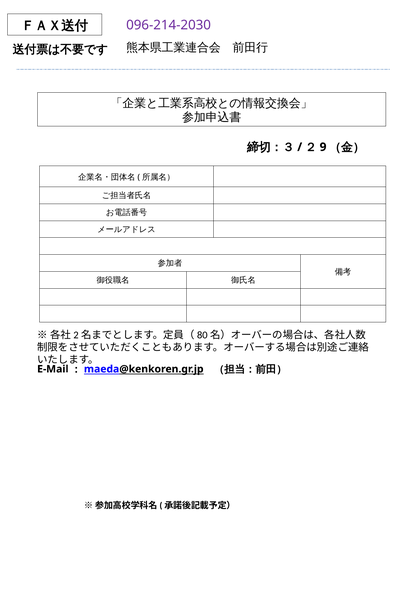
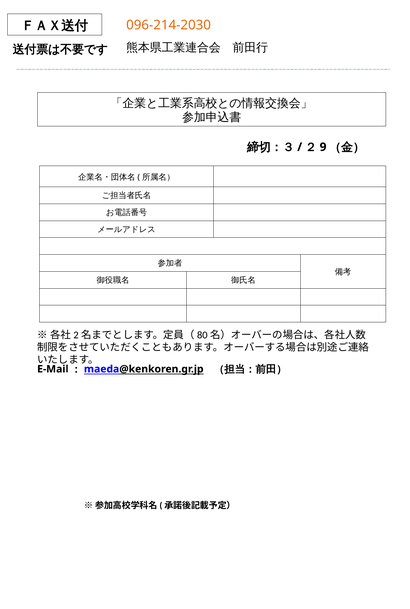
096-214-2030 colour: purple -> orange (169, 25)
